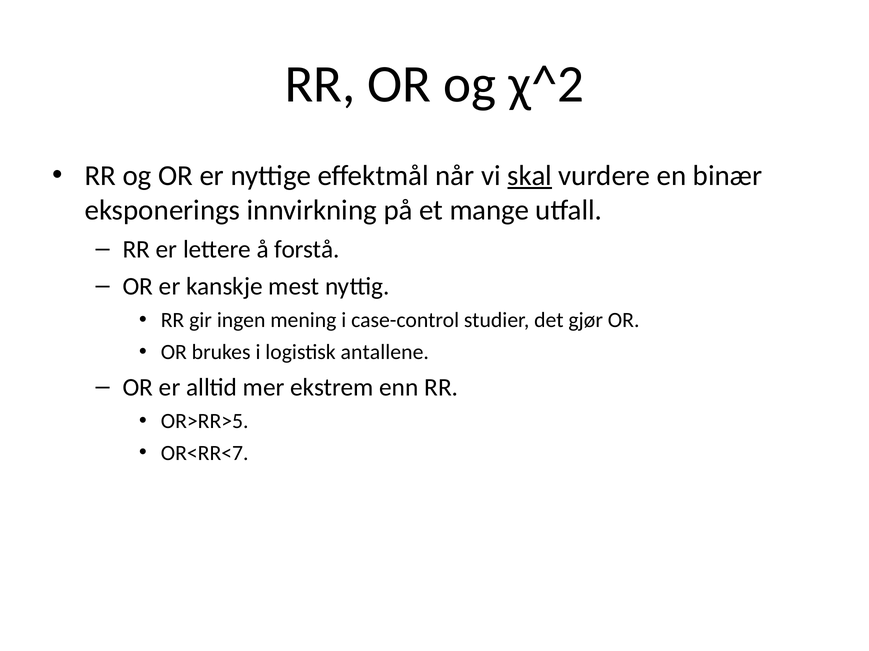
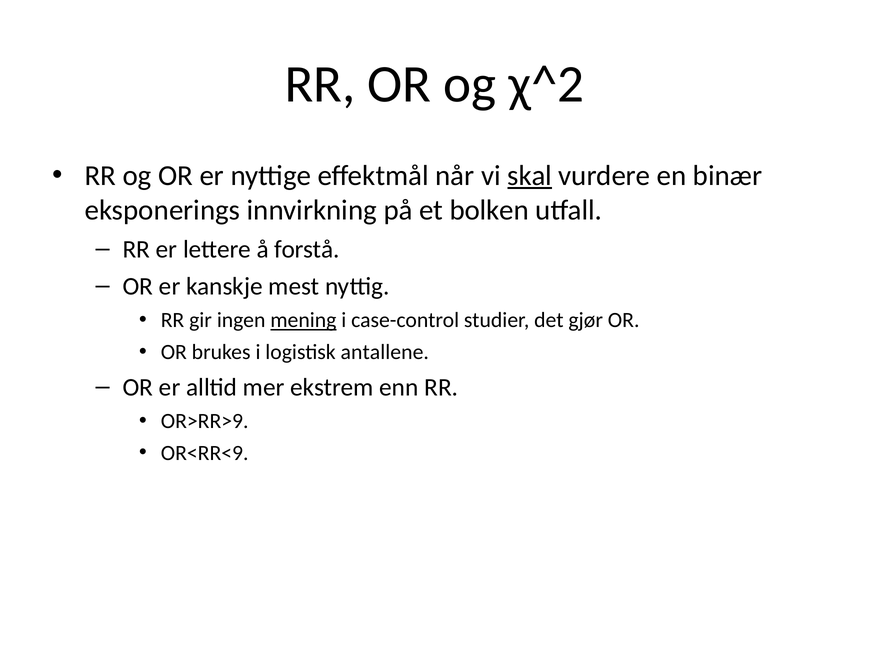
mange: mange -> bolken (489, 211)
mening underline: none -> present (303, 321)
OR>RR>5: OR>RR>5 -> OR>RR>9 (205, 422)
OR<RR<7: OR<RR<7 -> OR<RR<9 (205, 453)
